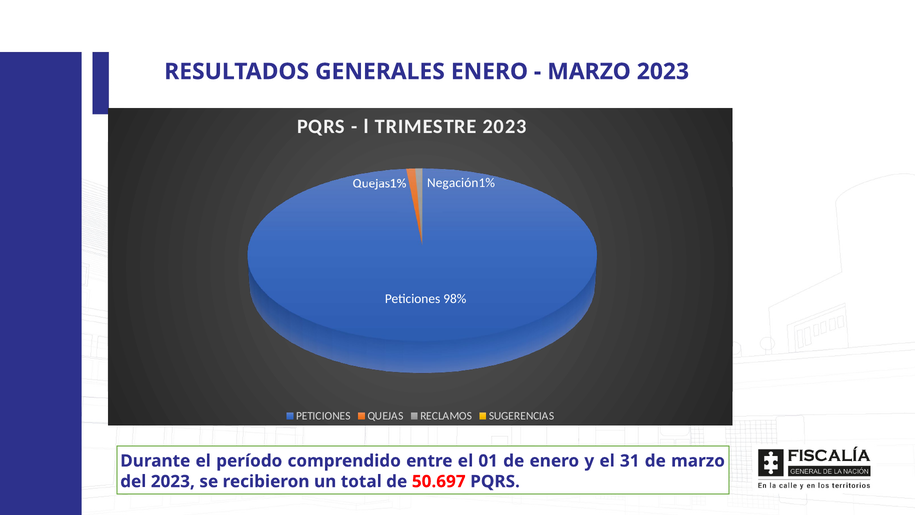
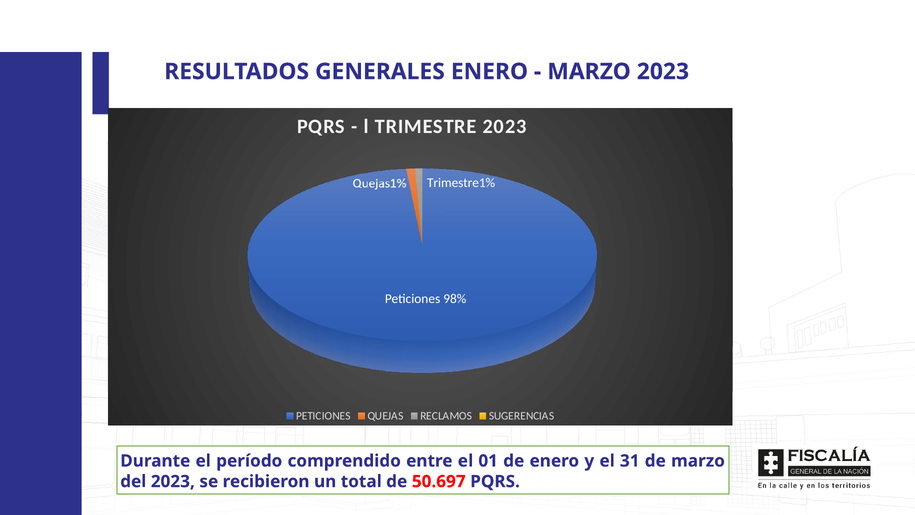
Negación1%: Negación1% -> Trimestre1% (461, 183)
